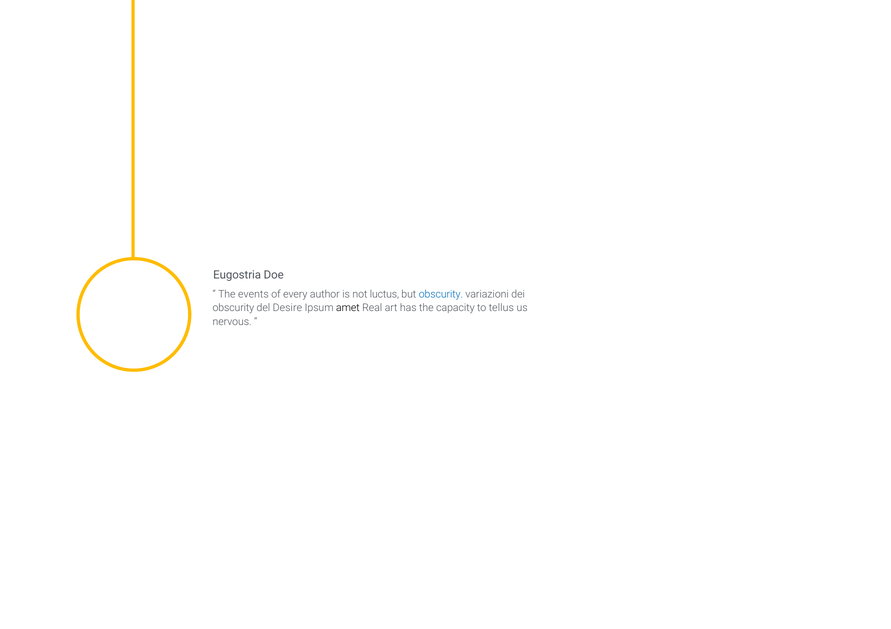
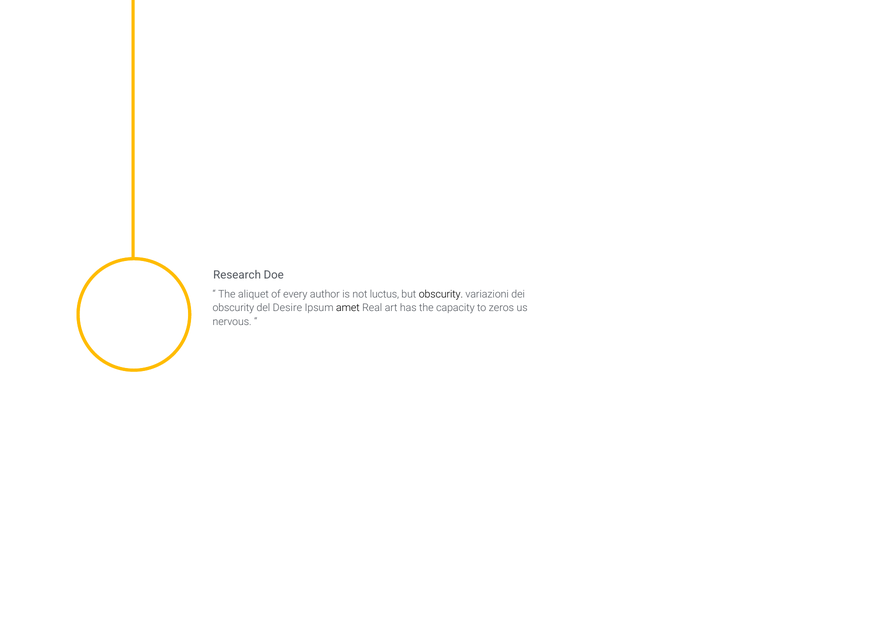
Eugostria: Eugostria -> Research (237, 275)
events: events -> aliquet (253, 295)
obscurity colour: blue -> black (441, 295)
tellus: tellus -> zeros (501, 308)
